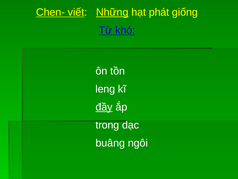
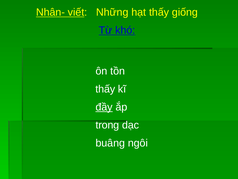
Chen-: Chen- -> Nhân- (50, 12)
Những underline: present -> none (112, 12)
hạt phát: phát -> thấy (159, 12)
leng: leng -> thấy (105, 89)
